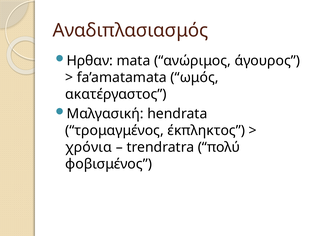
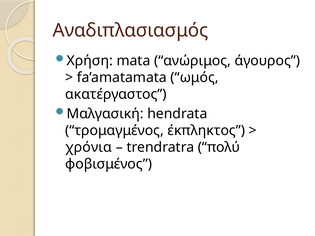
Ηρθαν: Ηρθαν -> Χρήση (90, 61)
